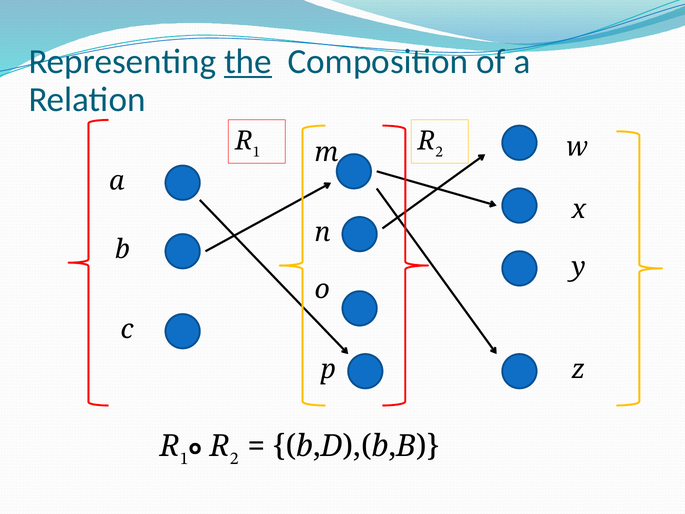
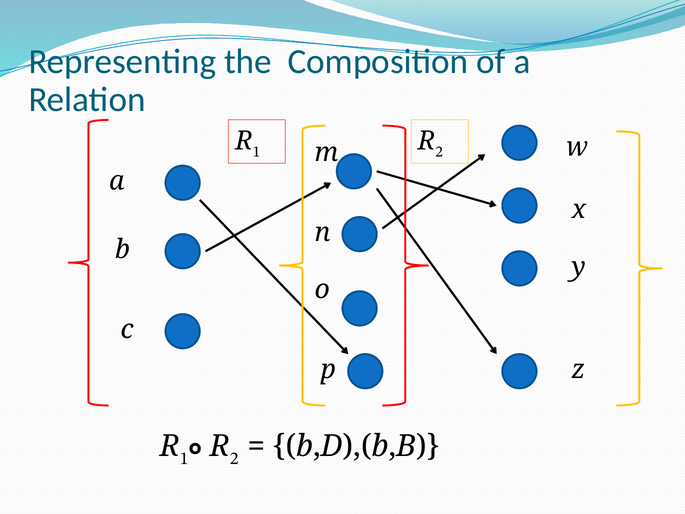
the underline: present -> none (248, 62)
